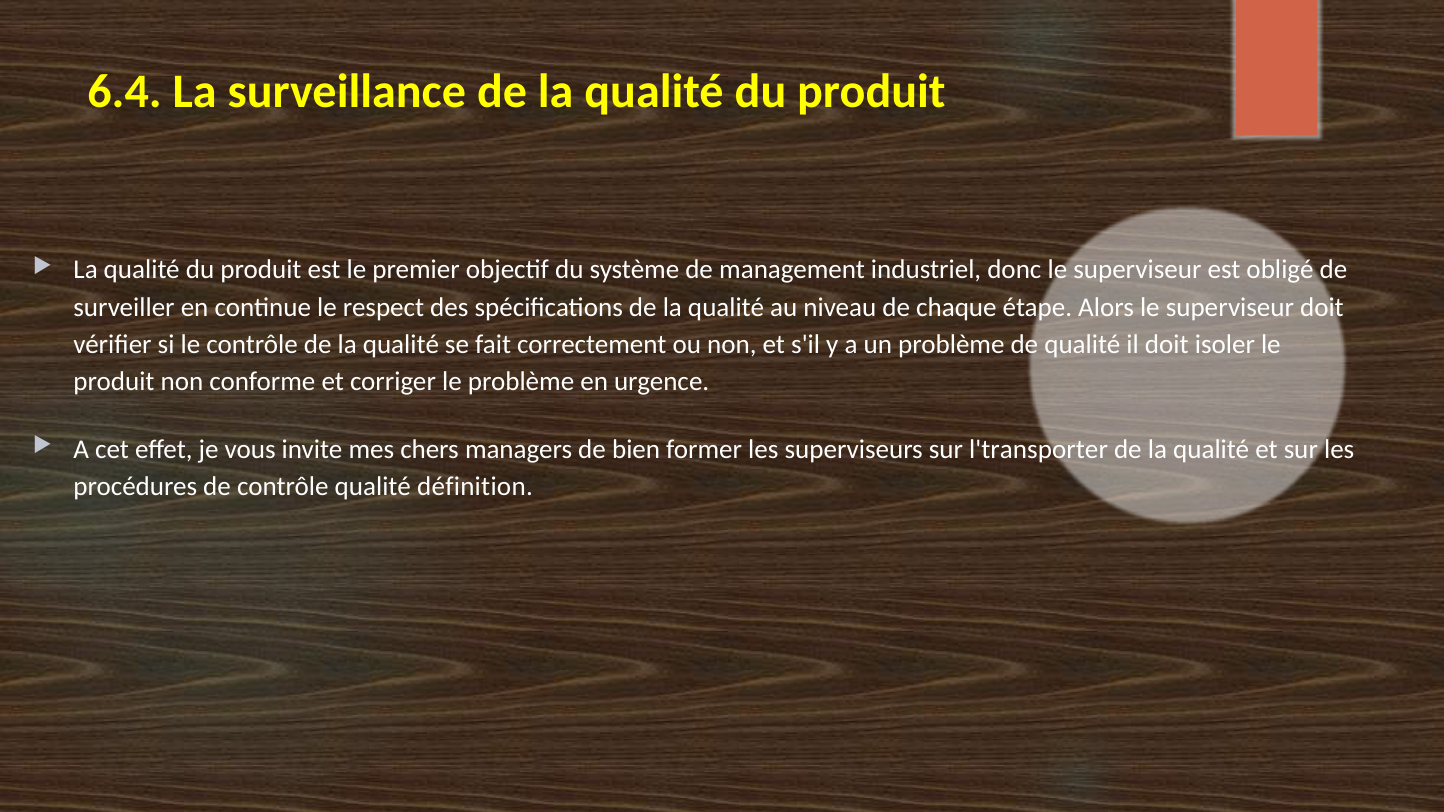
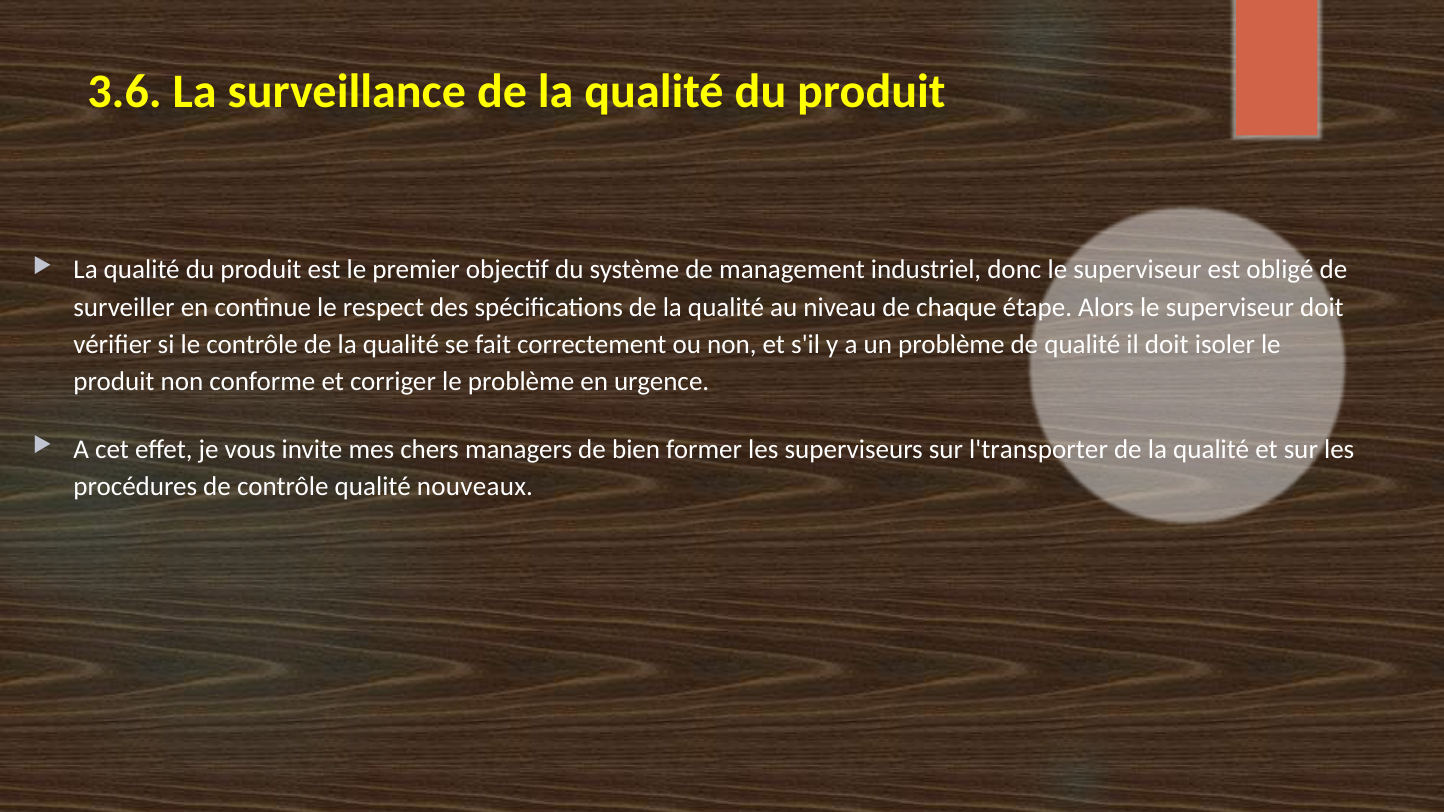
6.4: 6.4 -> 3.6 (125, 91)
définition: définition -> nouveaux (475, 487)
